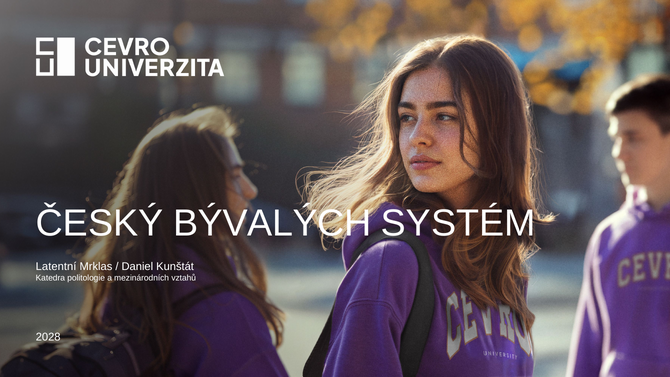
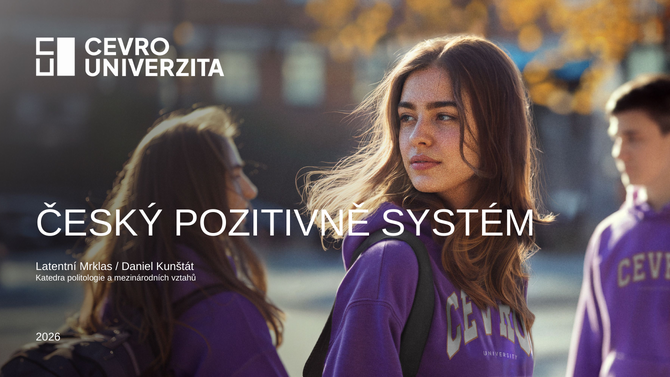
BÝVALÝCH: BÝVALÝCH -> POZITIVNĚ (272, 223)
2028: 2028 -> 2026 (48, 337)
